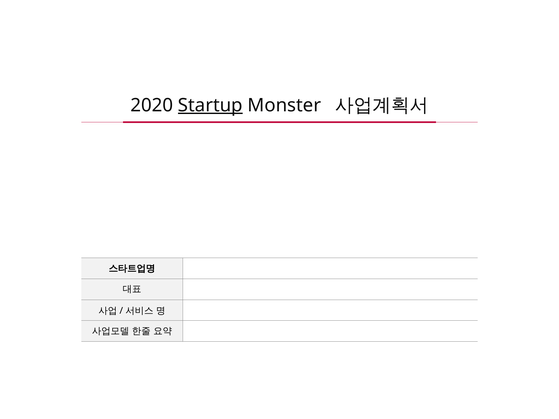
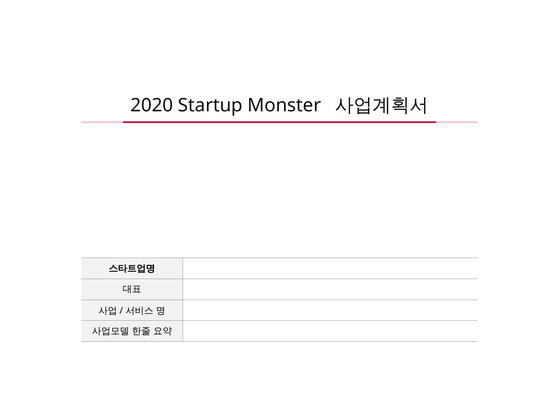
Startup underline: present -> none (210, 105)
